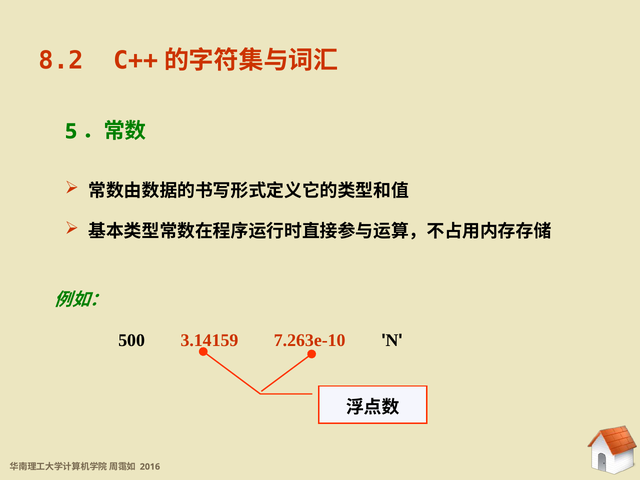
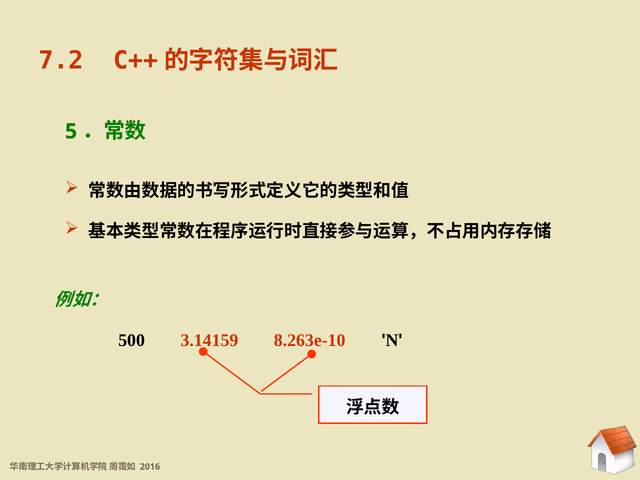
8.2: 8.2 -> 7.2 (61, 60)
7.263e-10: 7.263e-10 -> 8.263e-10 (310, 341)
